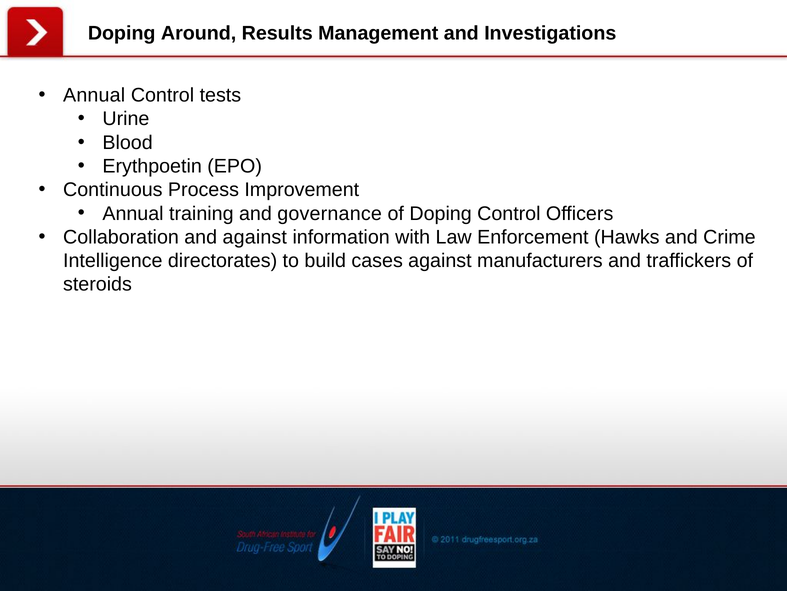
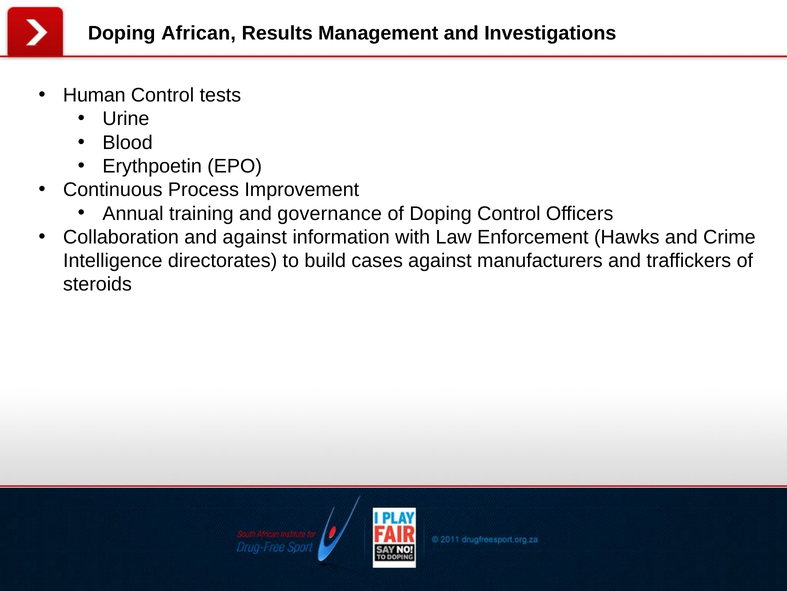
Around: Around -> African (199, 33)
Annual: Annual -> Human (94, 95)
